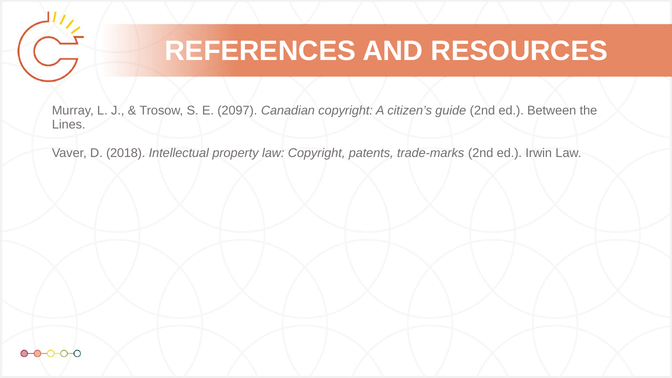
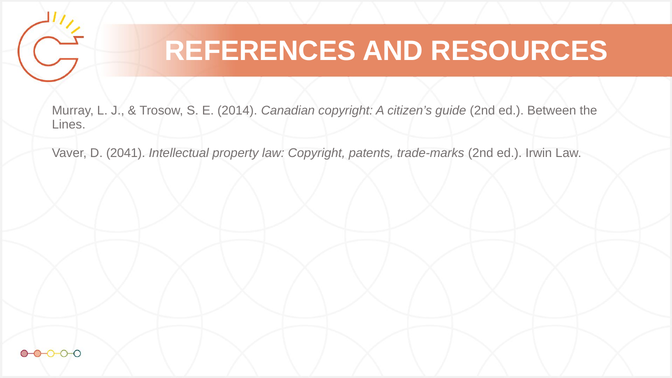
2097: 2097 -> 2014 (237, 111)
2018: 2018 -> 2041 (126, 153)
